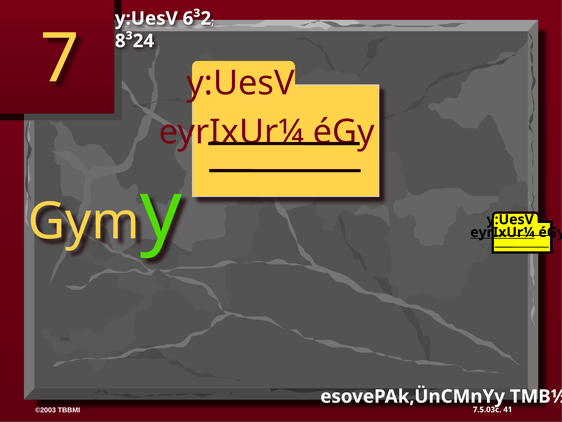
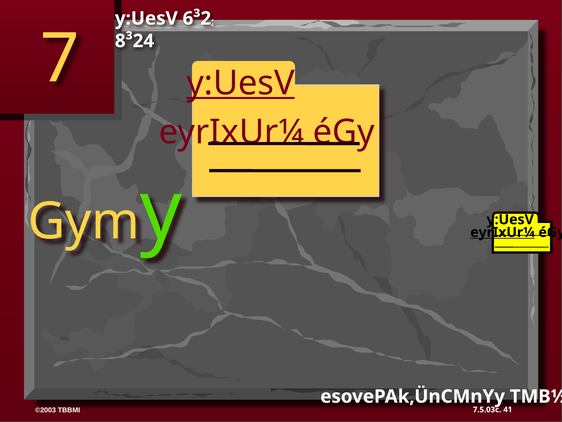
y:UesV underline: none -> present (241, 83)
